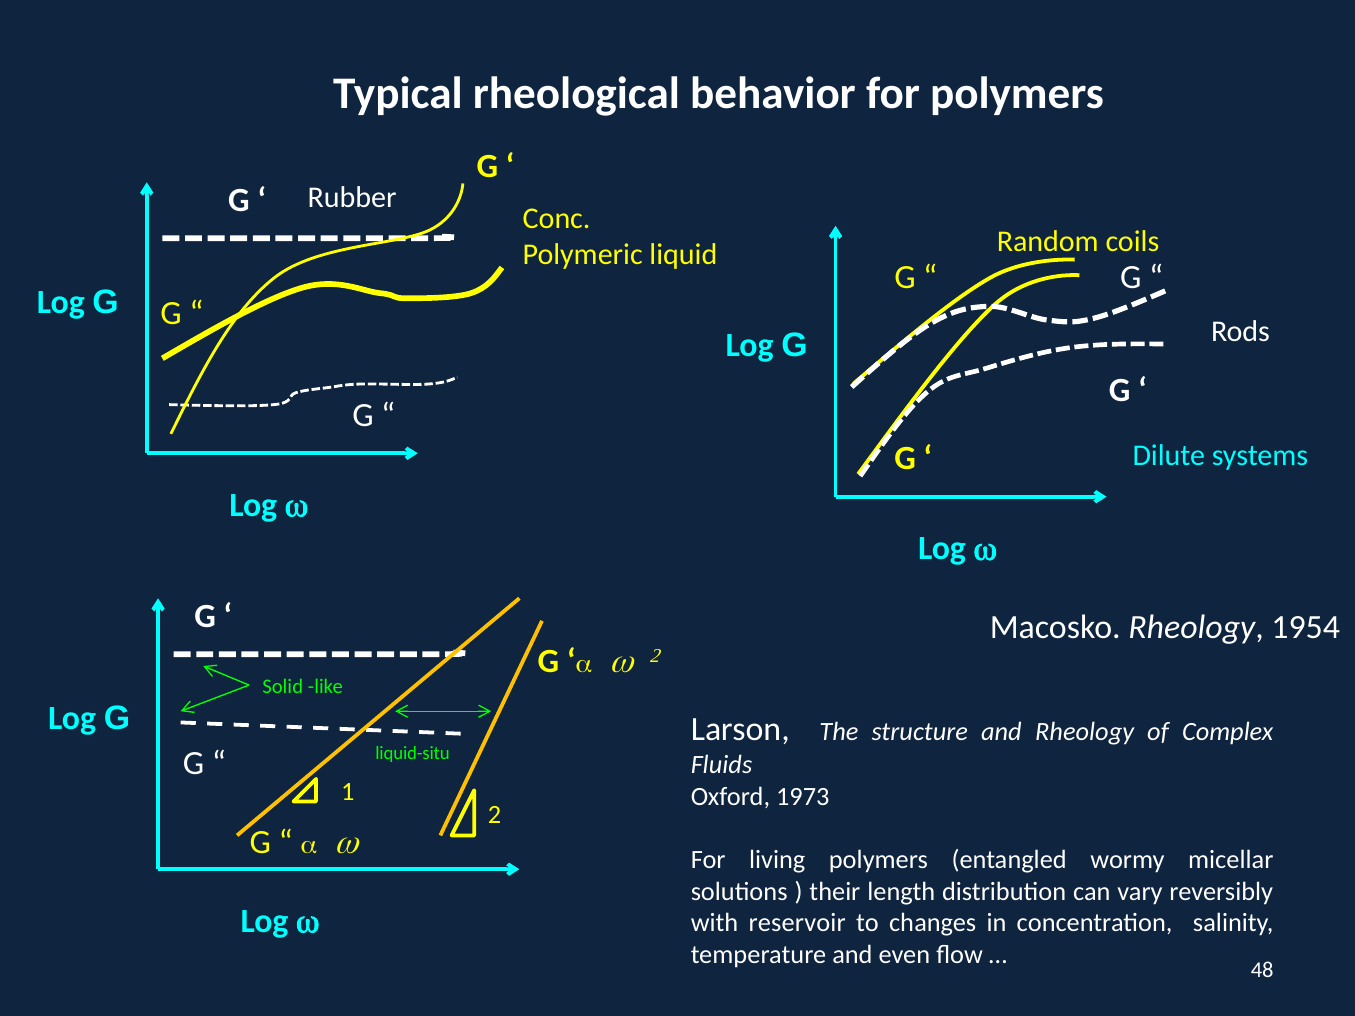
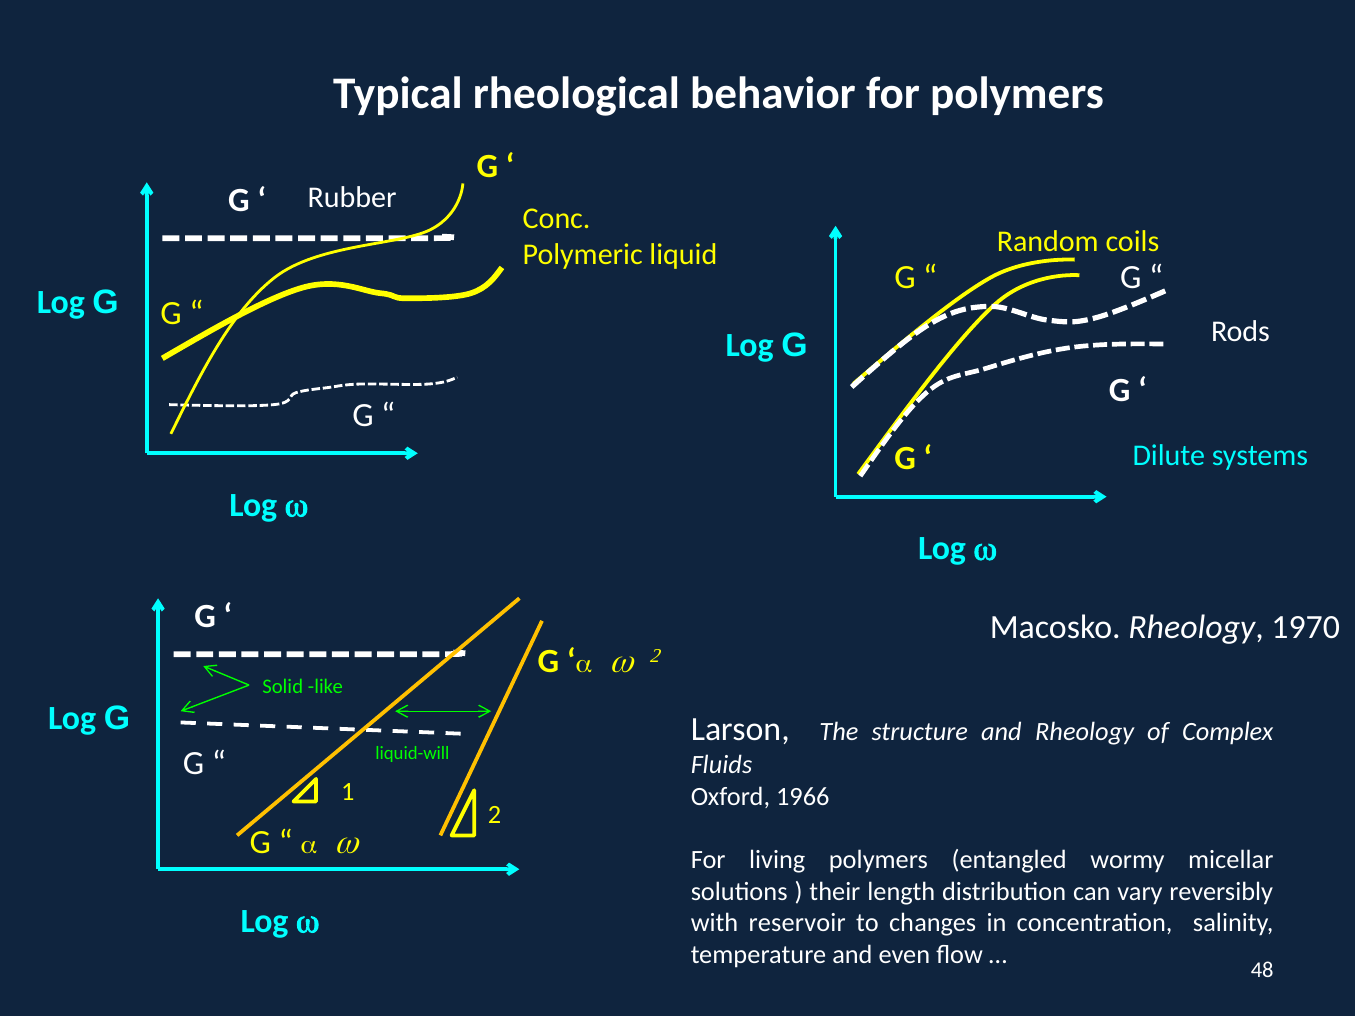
1954: 1954 -> 1970 (1306, 628)
liquid-situ: liquid-situ -> liquid-will (412, 753)
1973: 1973 -> 1966 (803, 797)
